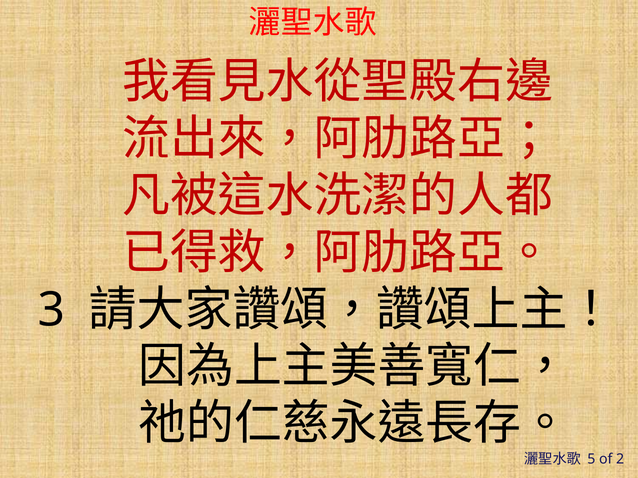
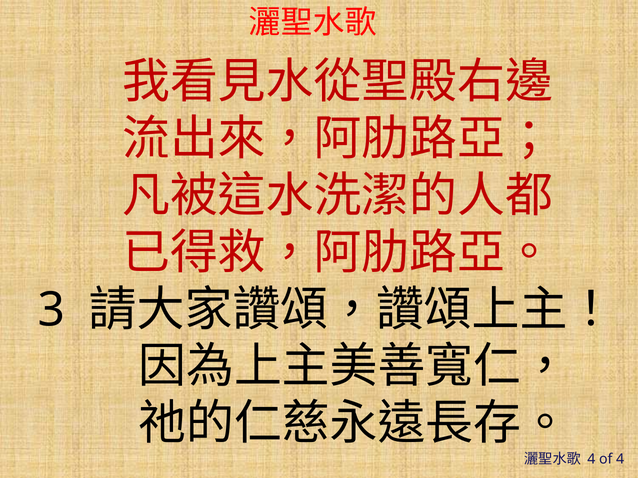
5: 5 -> 4 (591, 459)
of 2: 2 -> 4 (620, 459)
